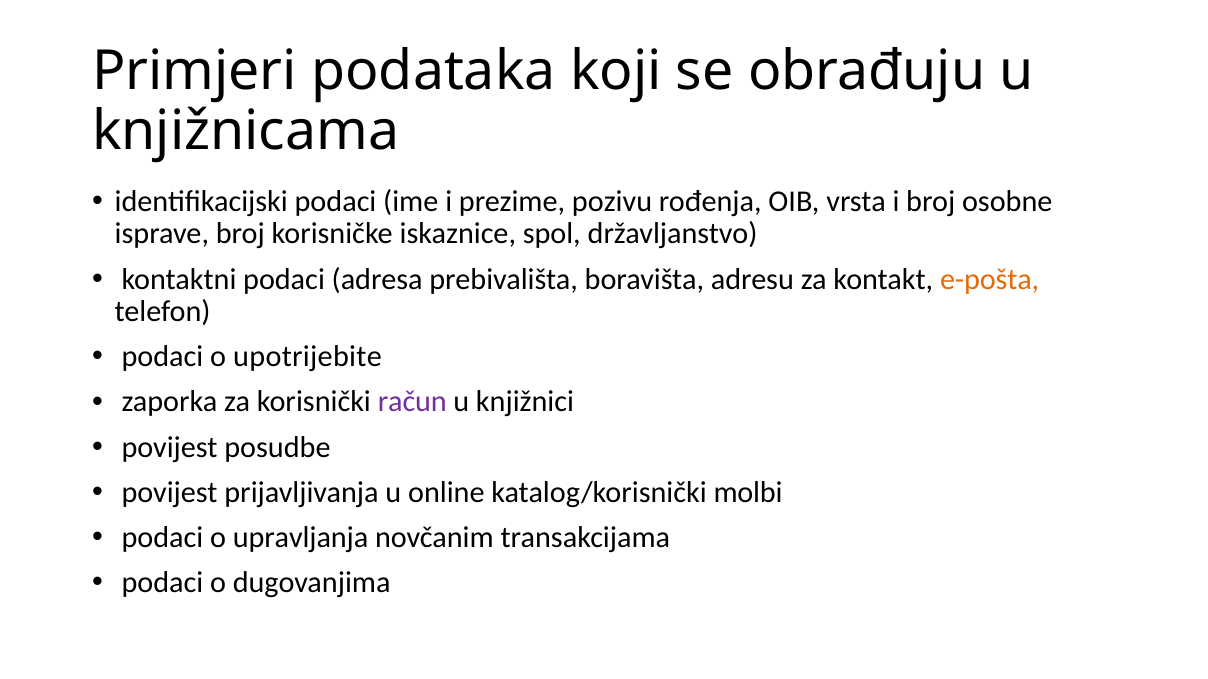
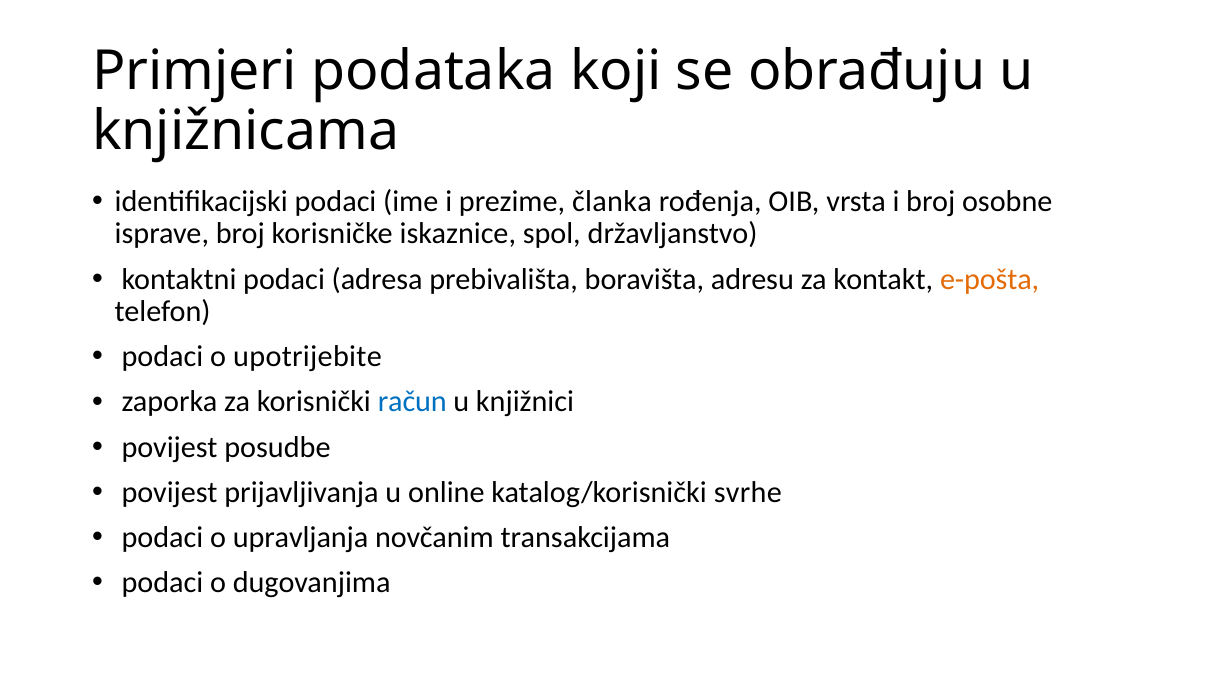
pozivu: pozivu -> članka (612, 202)
račun colour: purple -> blue (412, 402)
molbi: molbi -> svrhe (748, 493)
